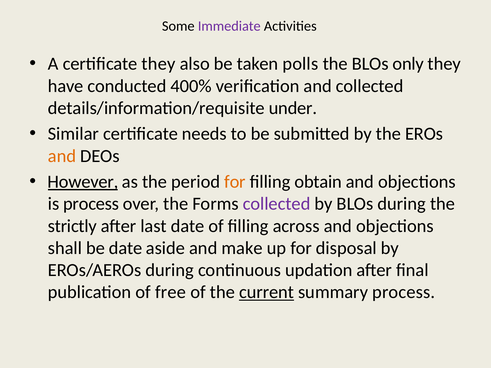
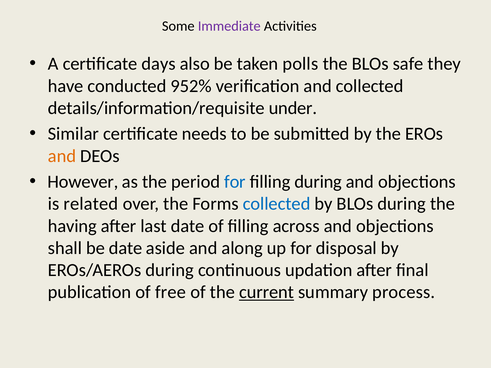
certificate they: they -> days (159, 64)
only: only -> safe (408, 64)
400%: 400% -> 952% (191, 86)
However underline: present -> none (83, 182)
for colour: orange -> blue (235, 182)
filling obtain: obtain -> during (318, 182)
is process: process -> related (91, 204)
collected colour: purple -> blue (277, 204)
strictly: strictly -> having (72, 226)
make: make -> along (242, 248)
